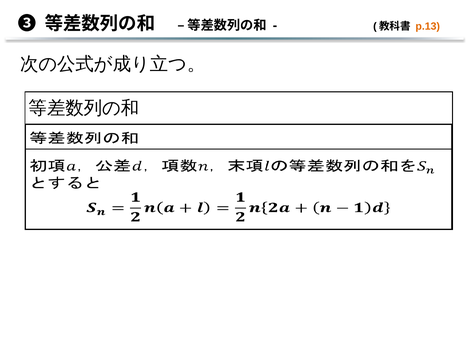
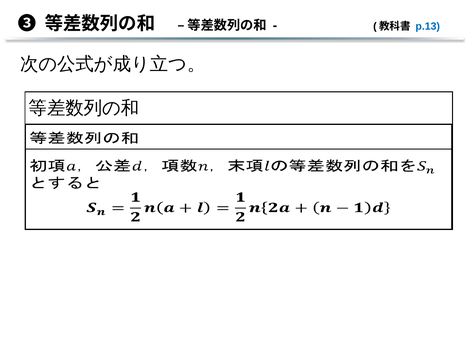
p.13 colour: orange -> blue (428, 26)
